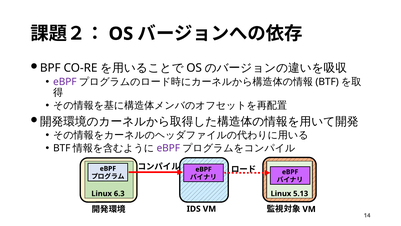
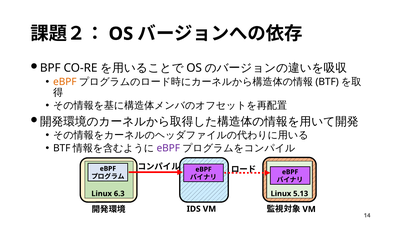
eBPF colour: purple -> orange (65, 82)
